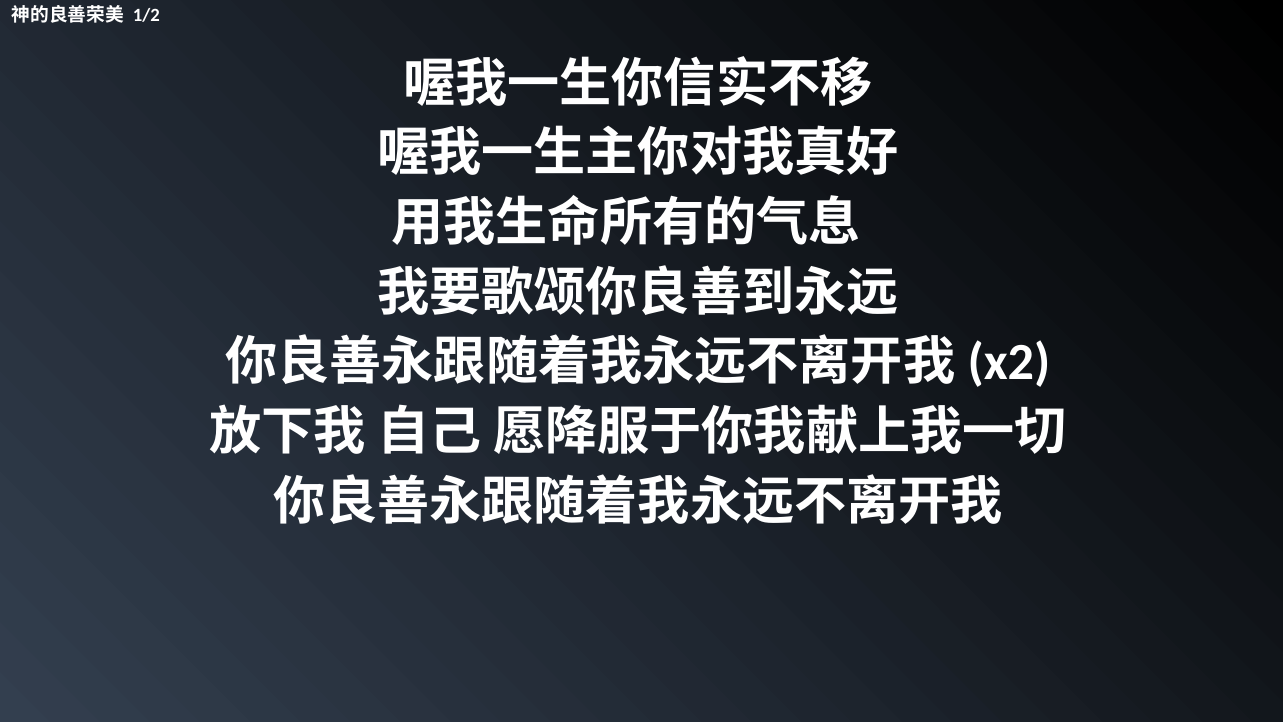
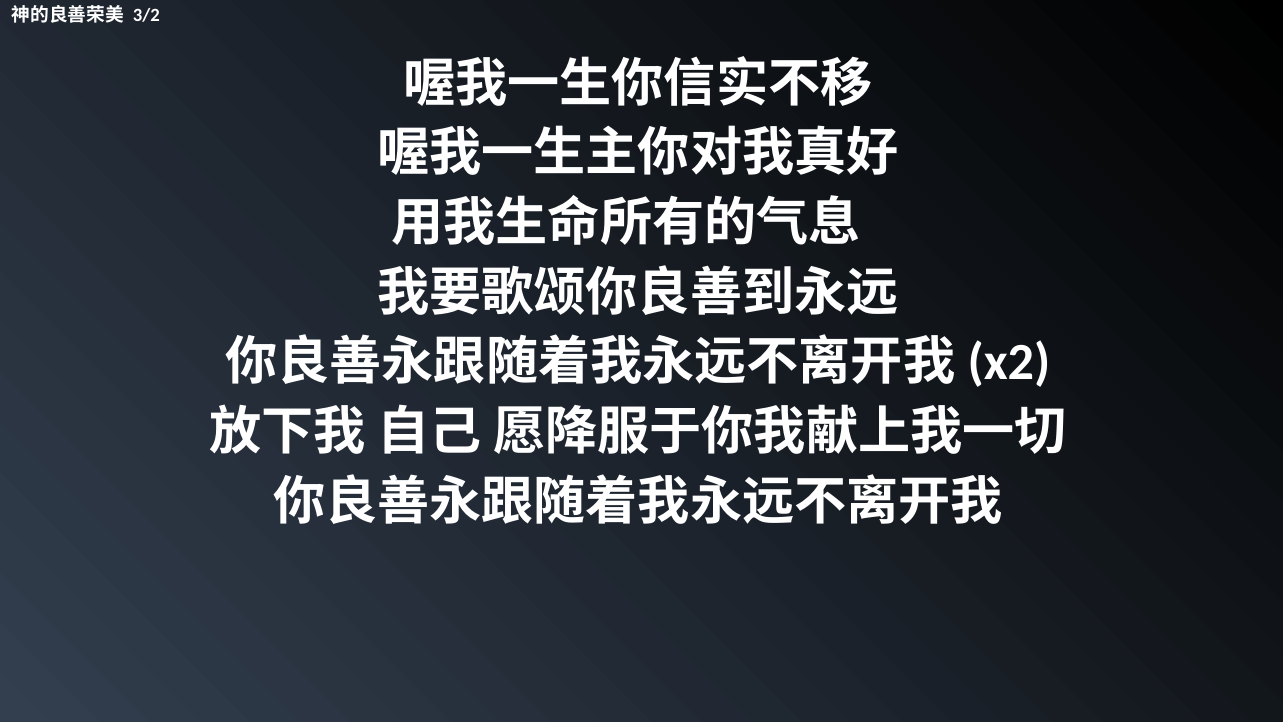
1/2: 1/2 -> 3/2 (146, 16)
